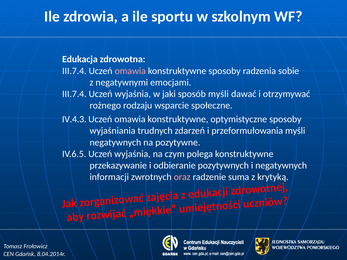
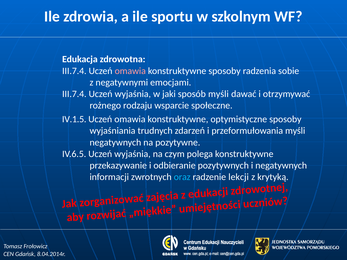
IV.4.3: IV.4.3 -> IV.1.5 (74, 119)
oraz colour: pink -> light blue (182, 177)
suma: suma -> lekcji (239, 177)
